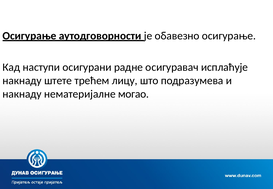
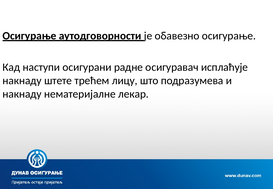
могао: могао -> лекар (133, 94)
